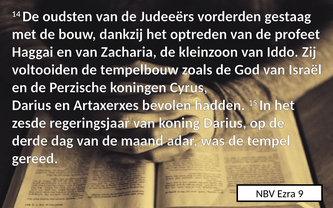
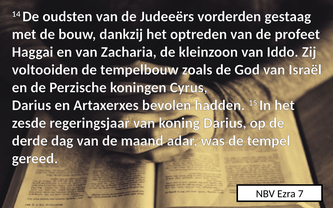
9: 9 -> 7 (301, 194)
